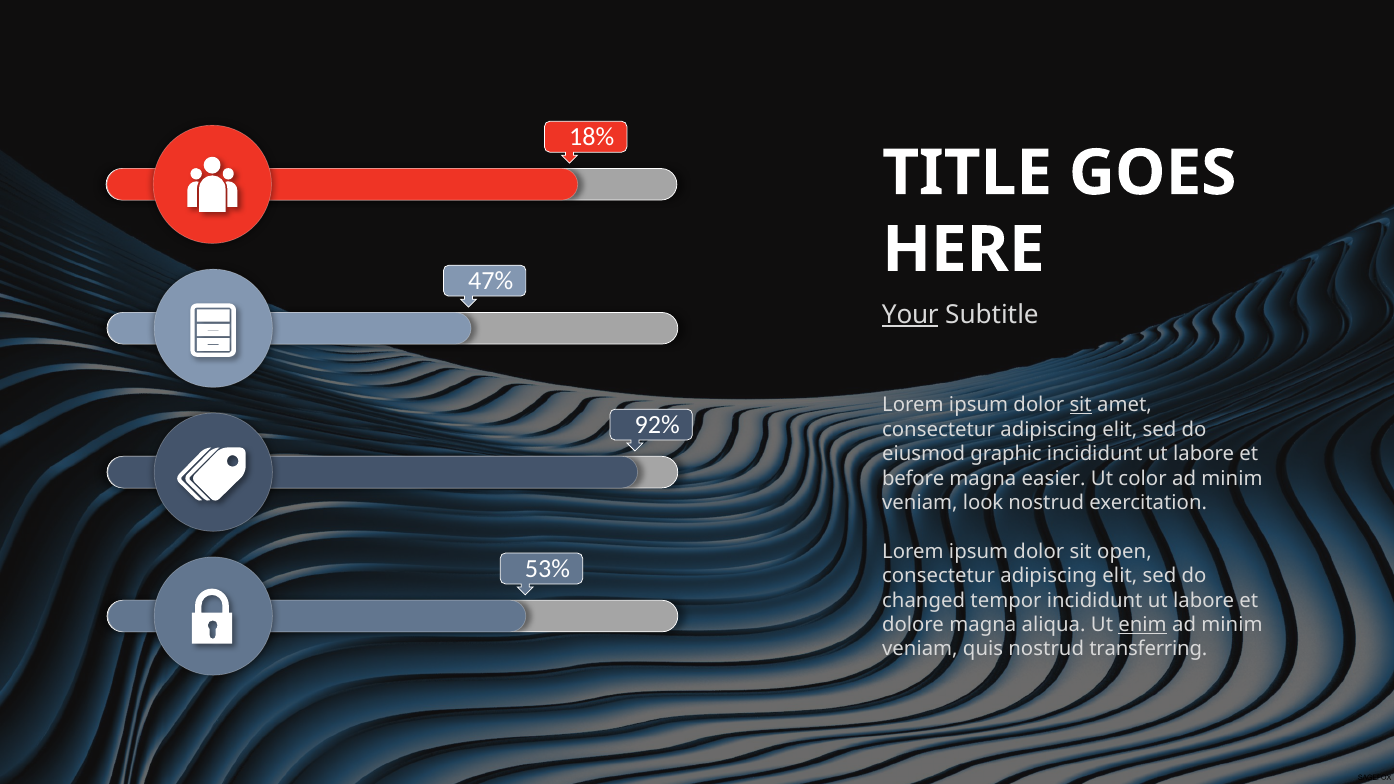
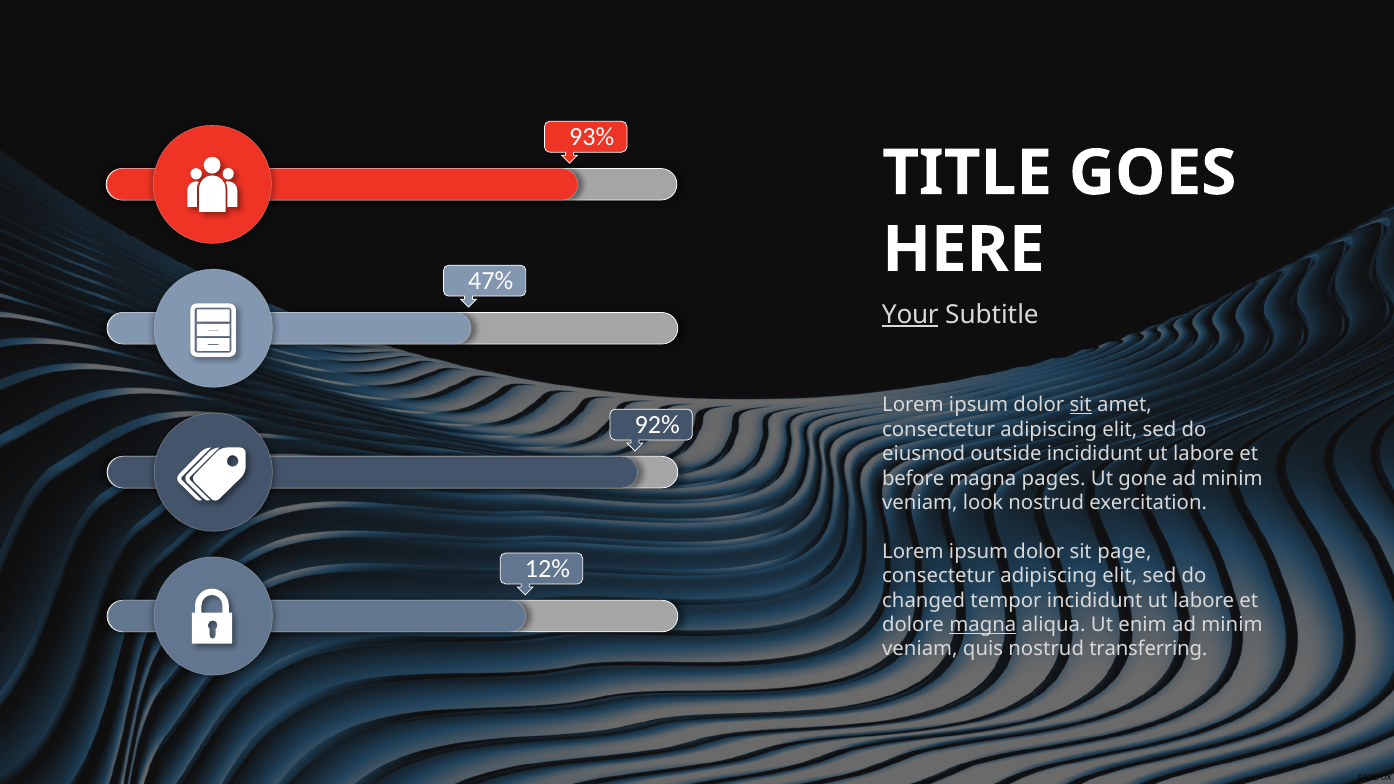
18%: 18% -> 93% (592, 137)
graphic: graphic -> outside (1006, 454)
easier: easier -> pages (1054, 478)
color: color -> gone (1143, 478)
open: open -> page (1124, 552)
53%: 53% -> 12% (547, 569)
magna underline: none -> present (983, 625)
enim underline: present -> none (1143, 625)
